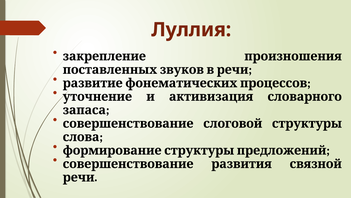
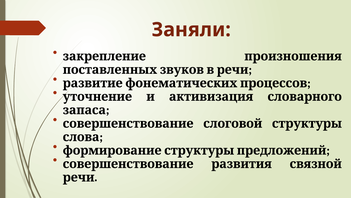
Луллия: Луллия -> Заняли (191, 30)
